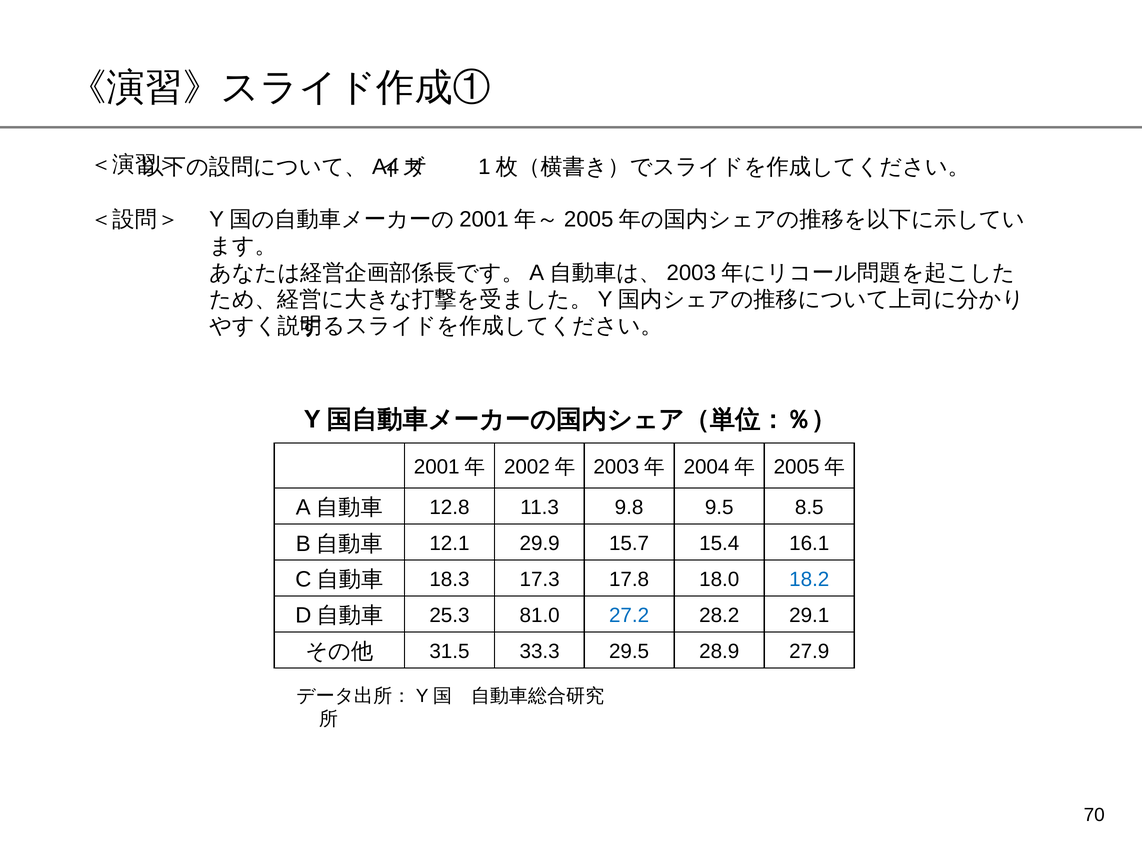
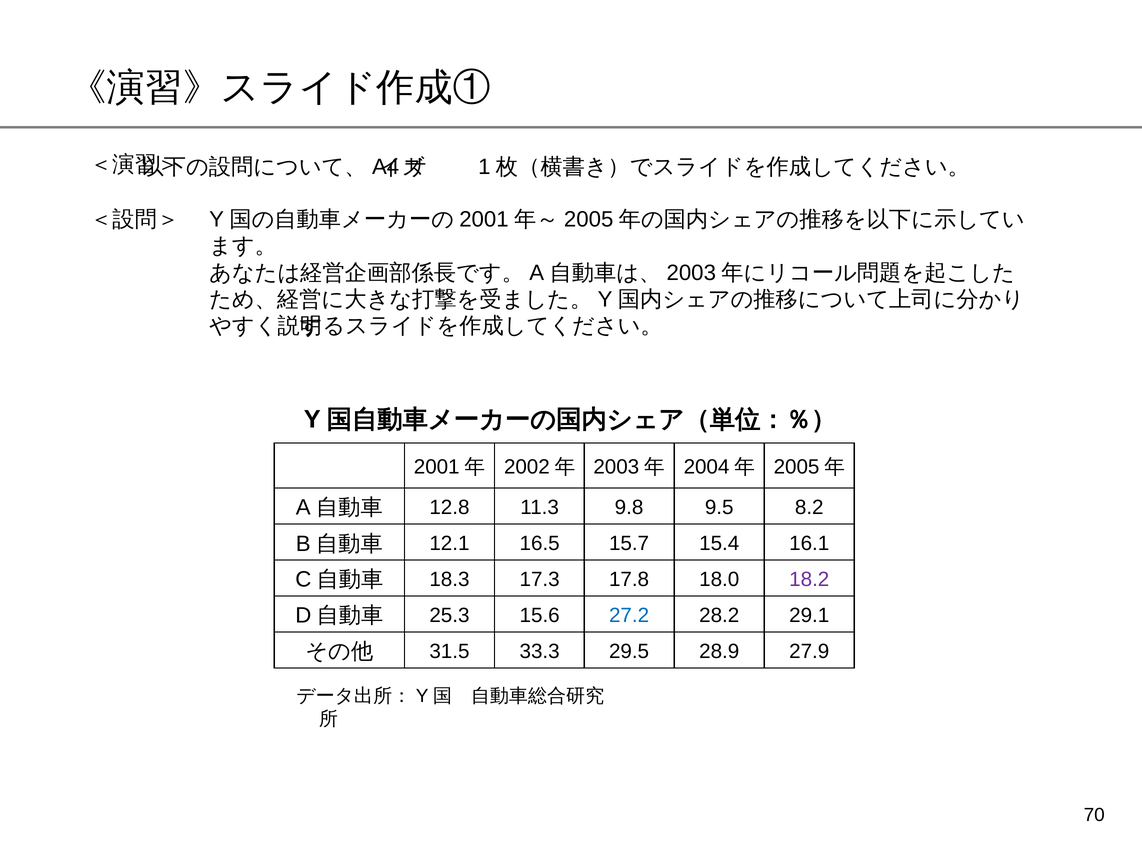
8.5: 8.5 -> 8.2 (809, 508)
29.9: 29.9 -> 16.5 (540, 544)
18.2 colour: blue -> purple (809, 580)
81.0: 81.0 -> 15.6 (540, 616)
